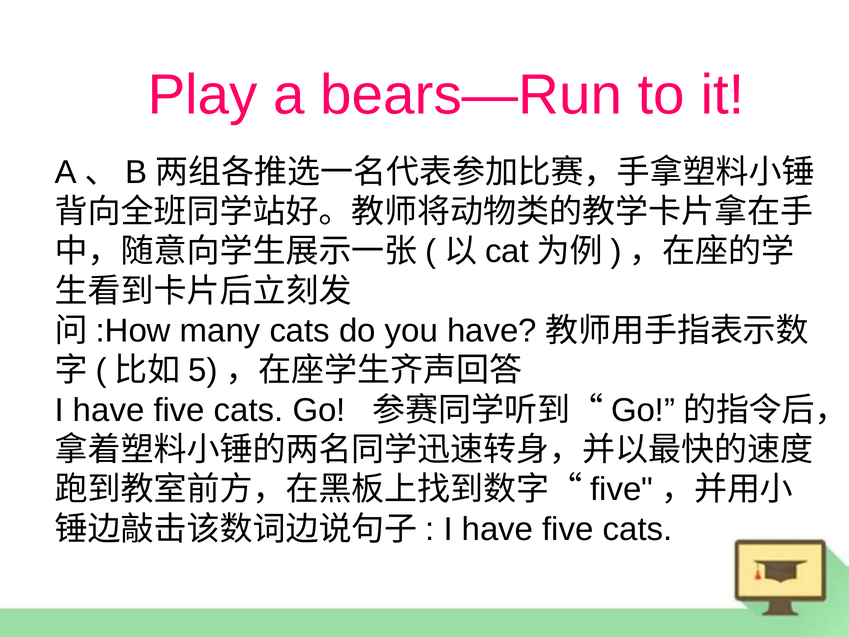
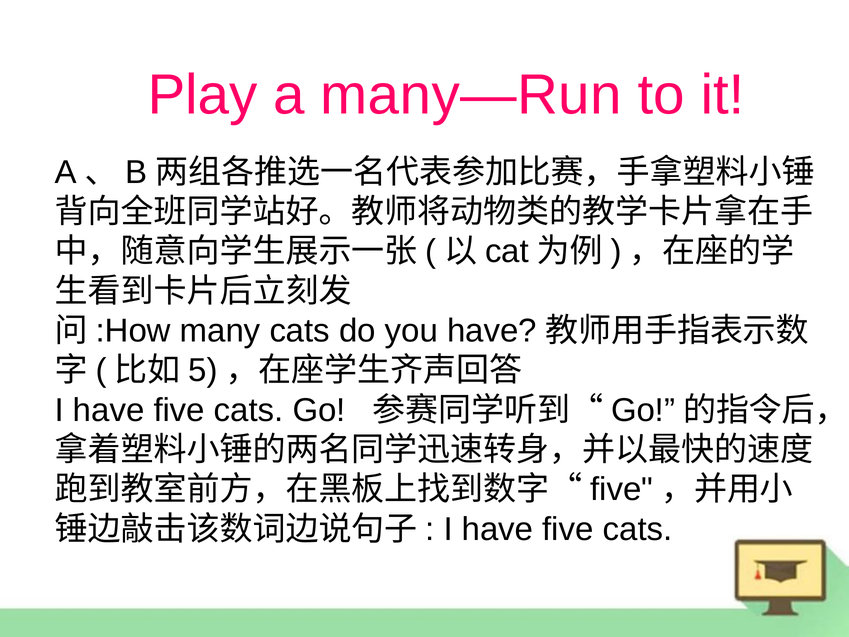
bears—Run: bears—Run -> many—Run (471, 95)
